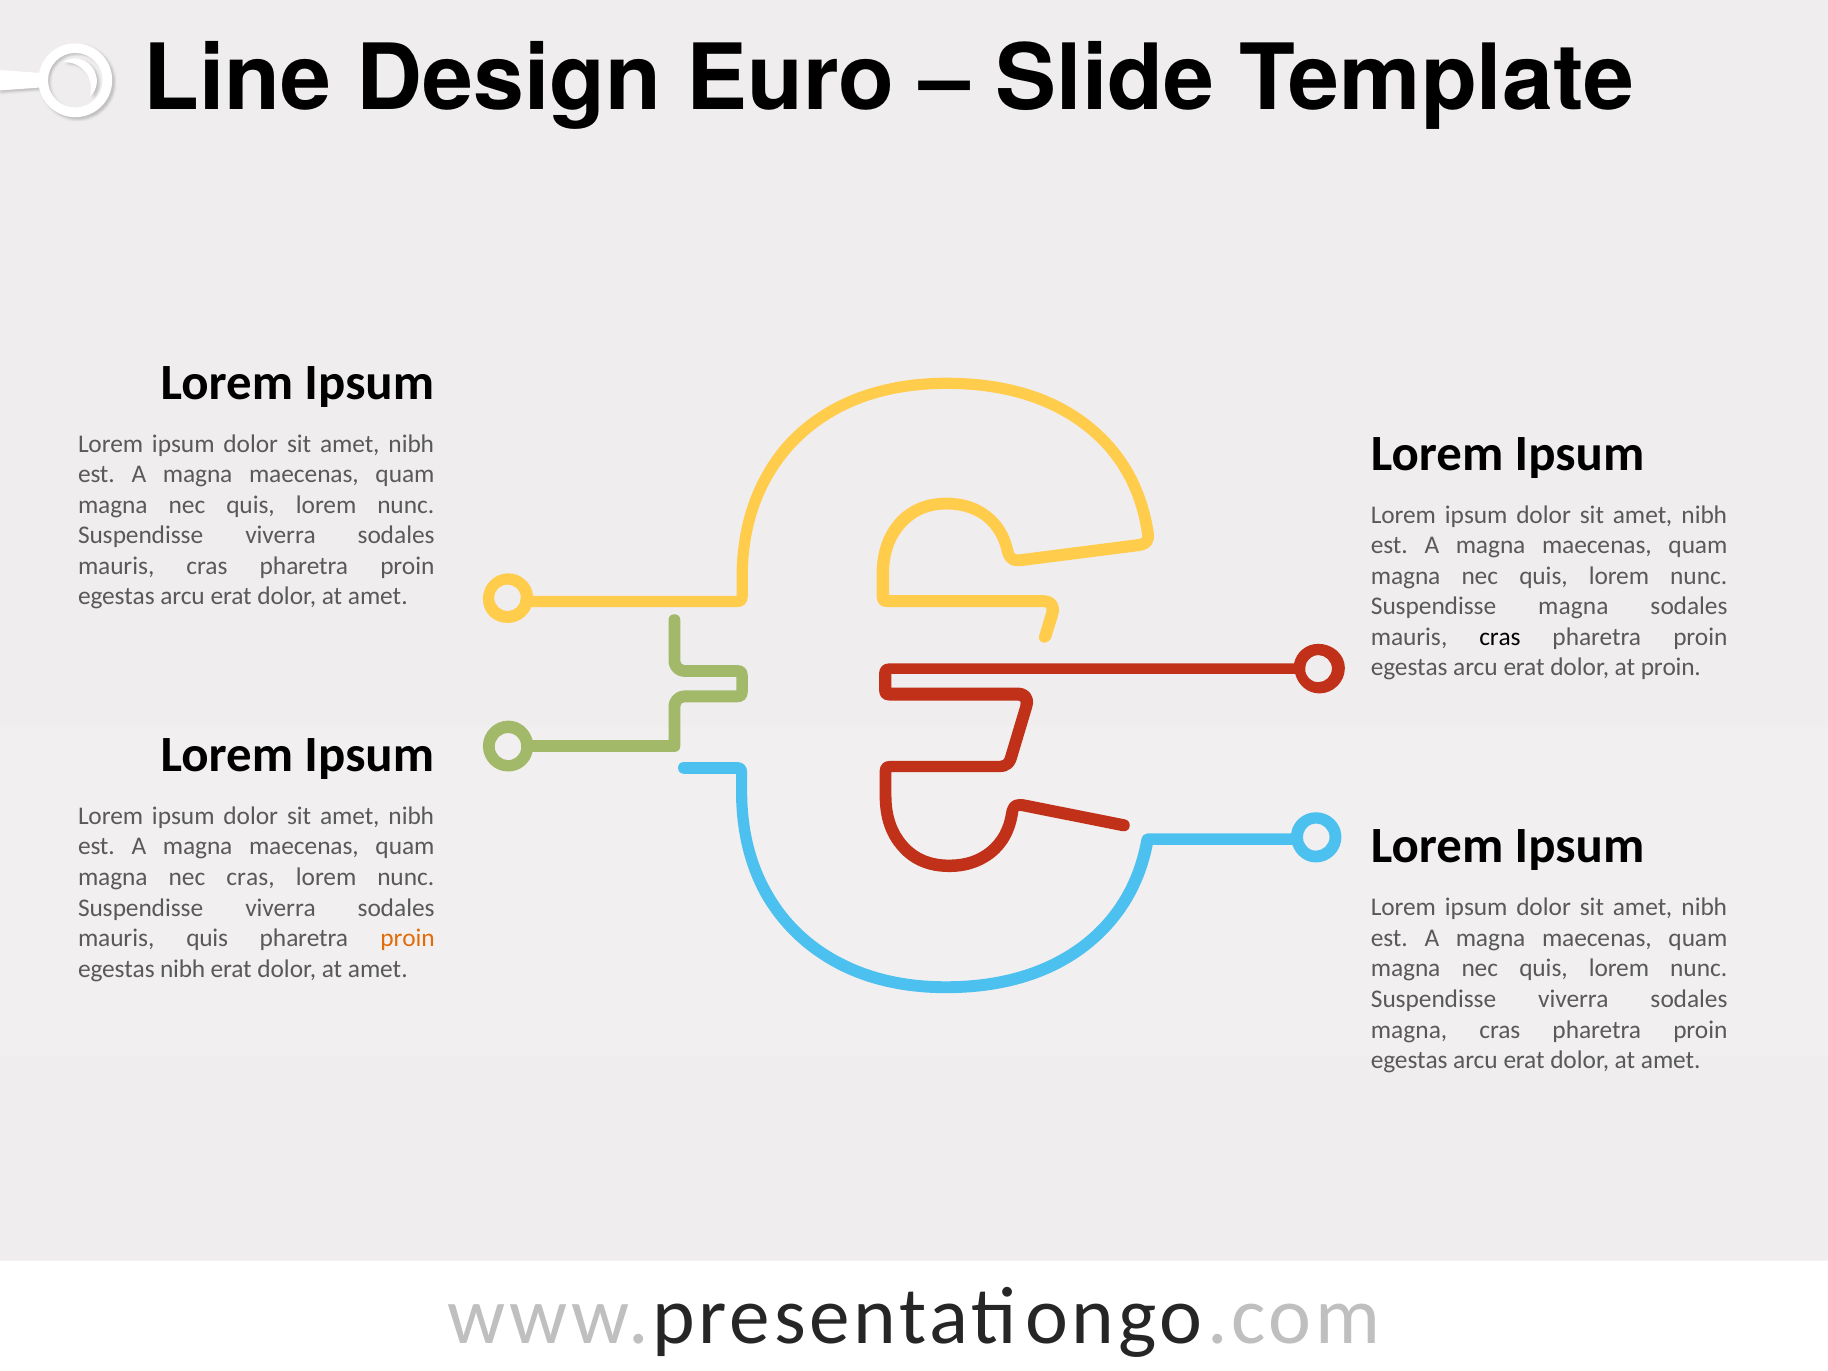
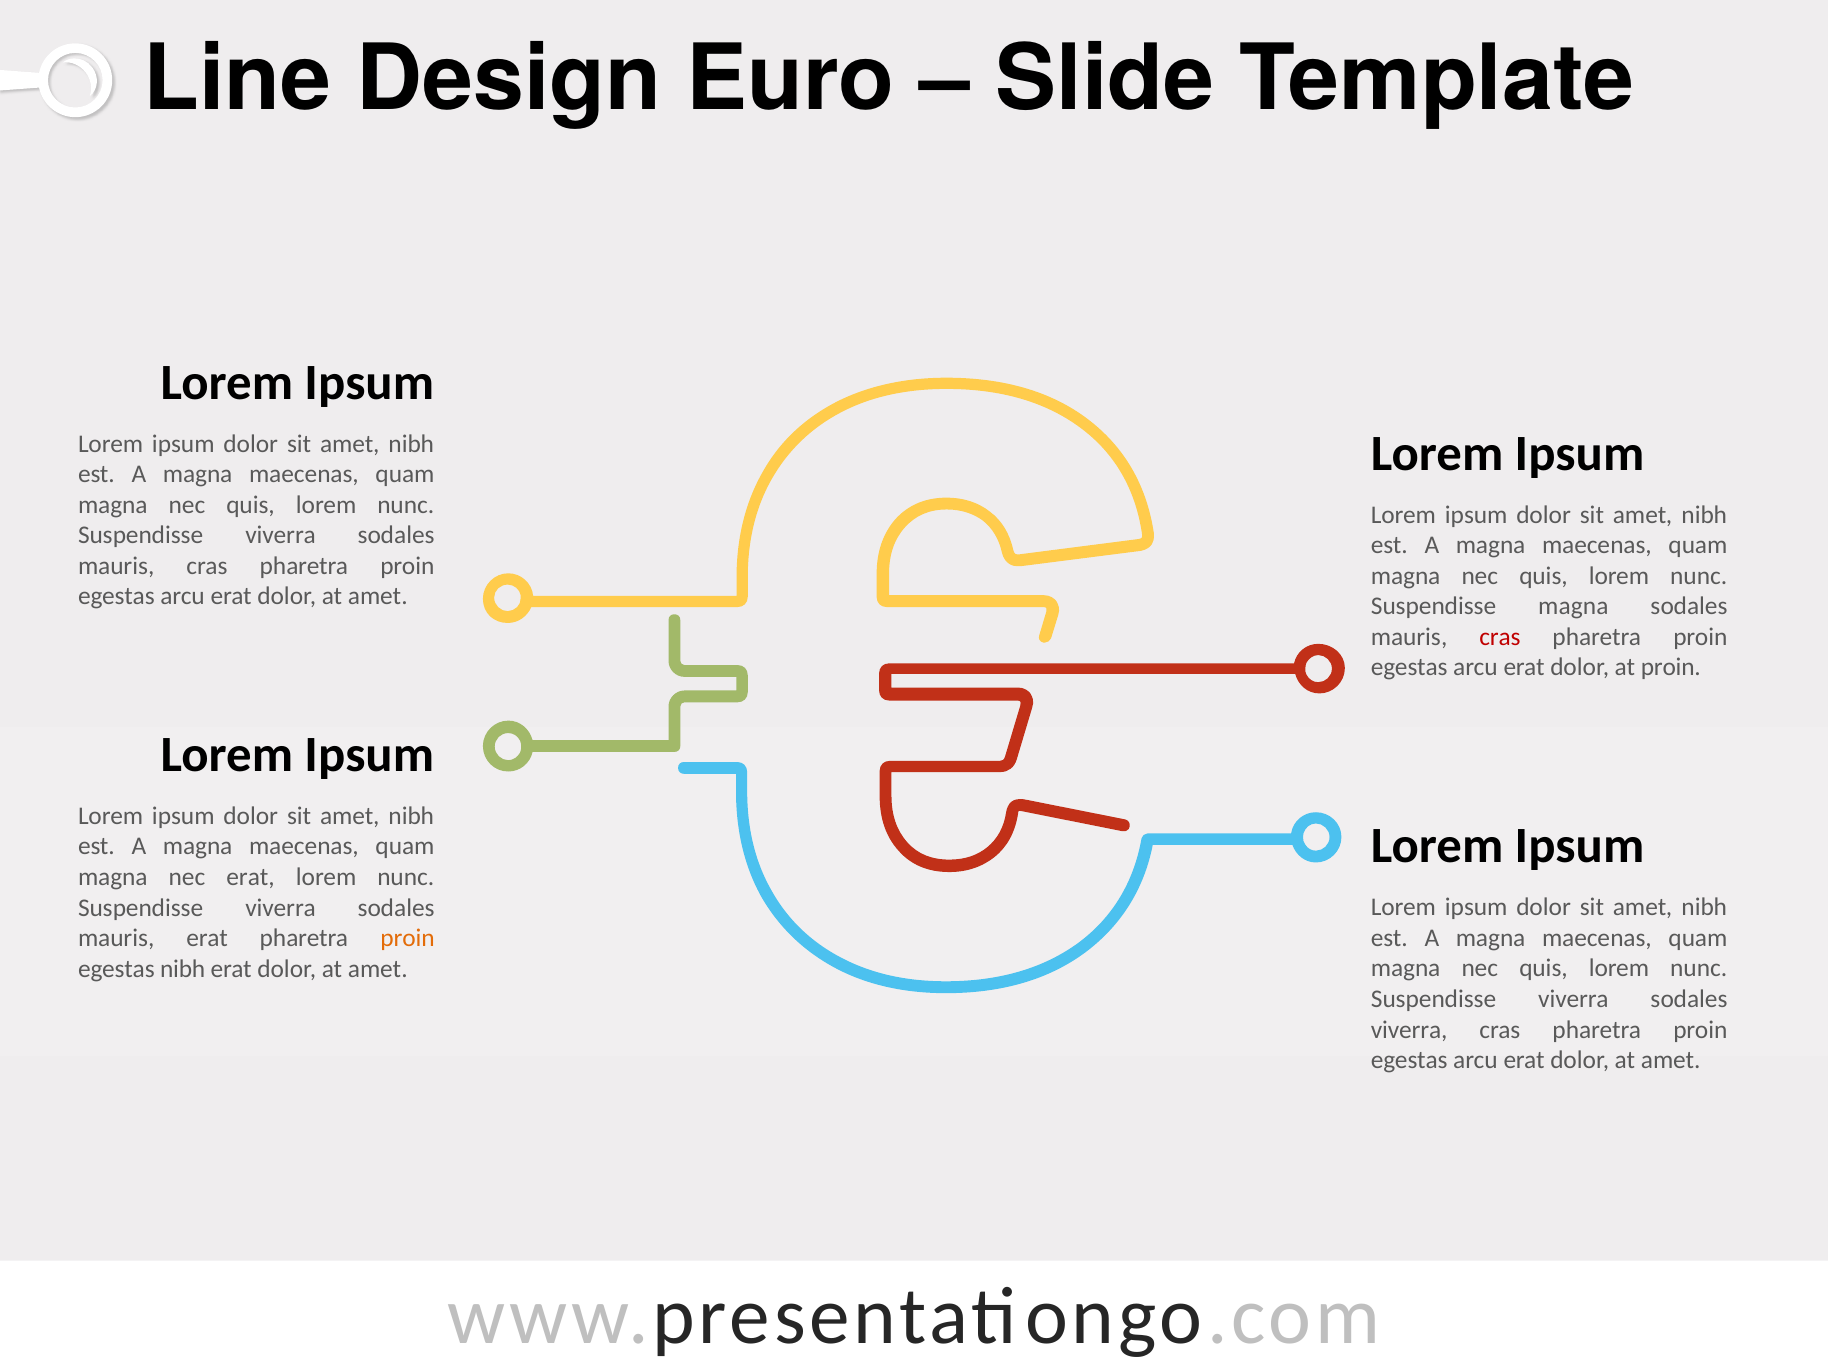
cras colour: black -> red (1500, 637)
nec cras: cras -> erat (251, 877)
mauris quis: quis -> erat (207, 938)
magna: magna -> viverra (1409, 1030)
